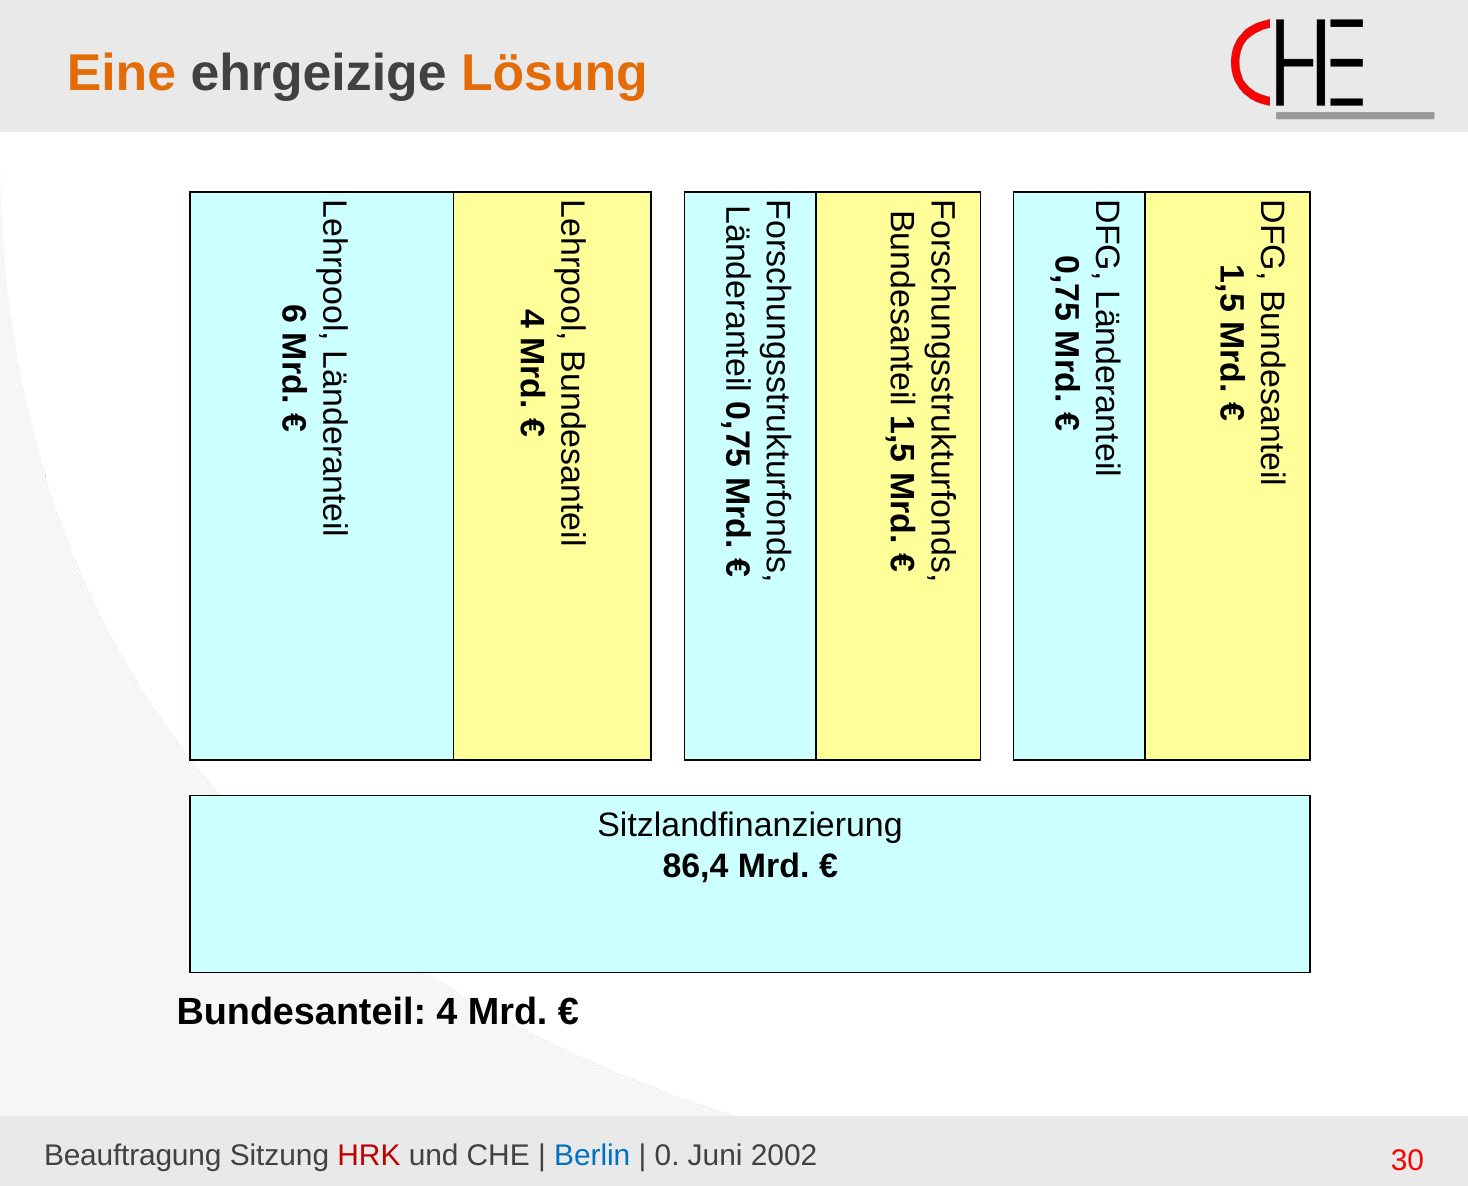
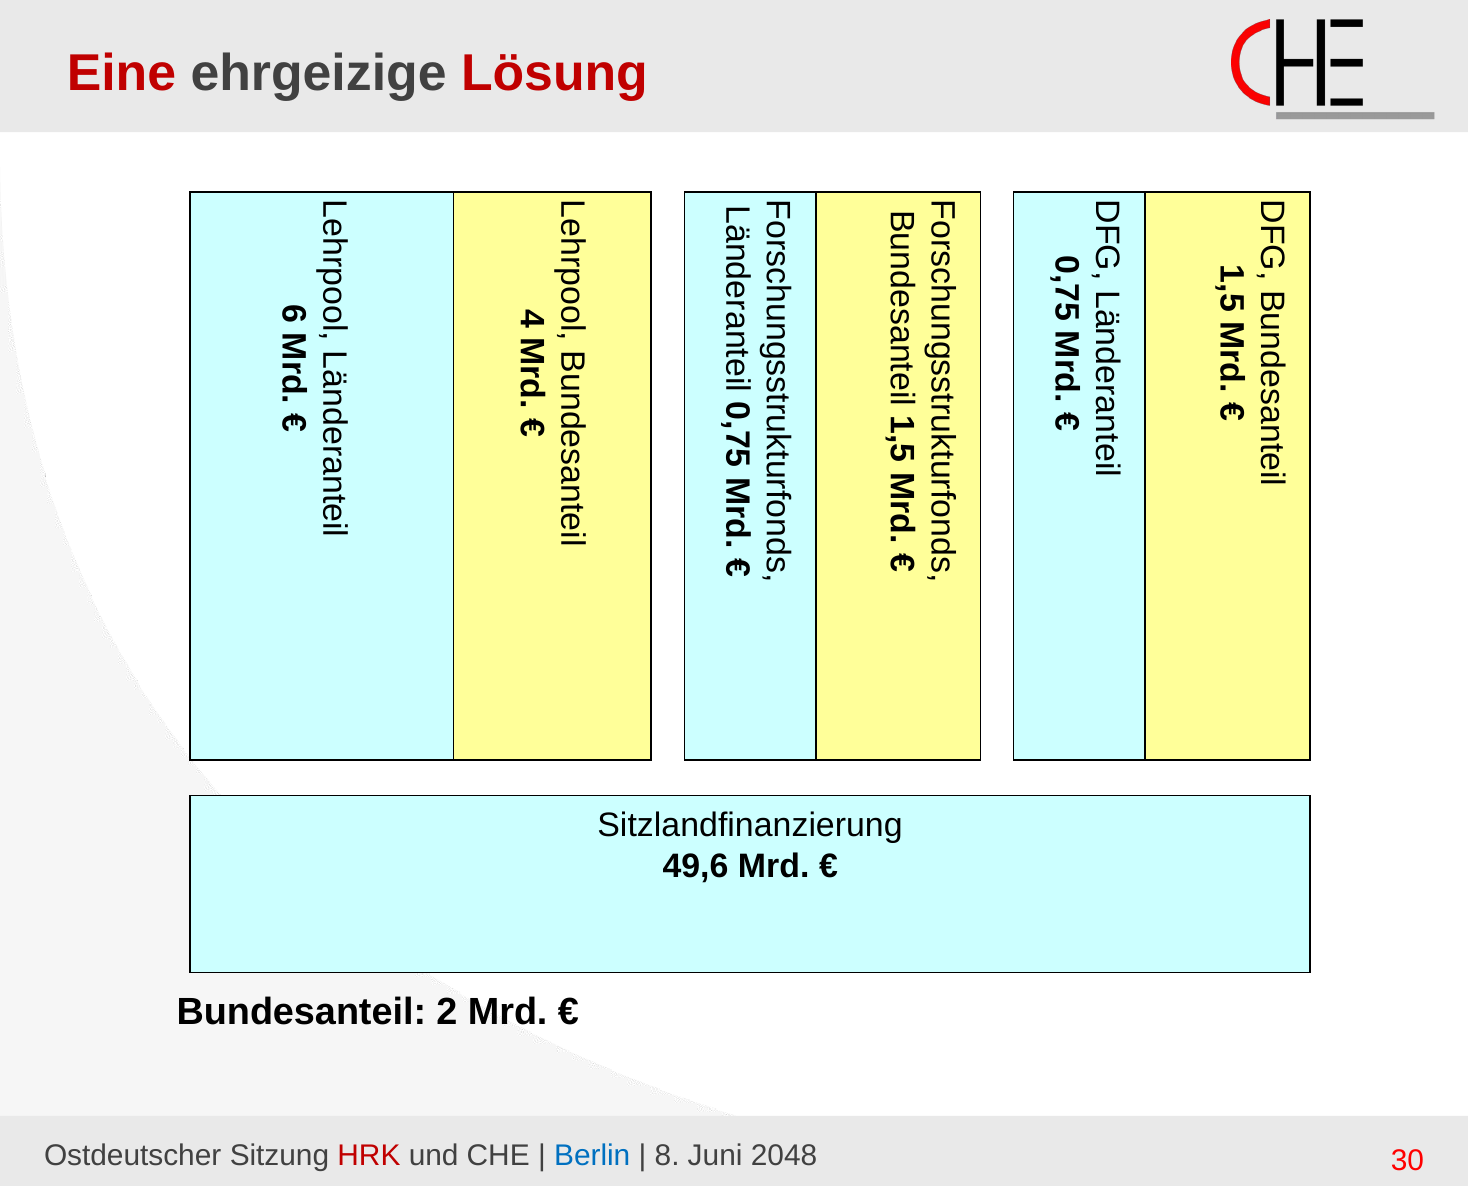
Eine colour: orange -> red (122, 74)
Lösung colour: orange -> red (554, 74)
86,4: 86,4 -> 49,6 (695, 866)
Bundesanteil 4: 4 -> 2 (447, 1012)
Beauftragung: Beauftragung -> Ostdeutscher (133, 1156)
0: 0 -> 8 (667, 1156)
2002: 2002 -> 2048 (784, 1156)
